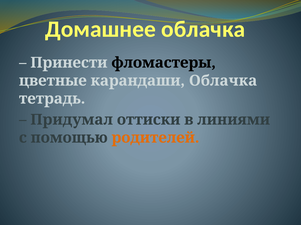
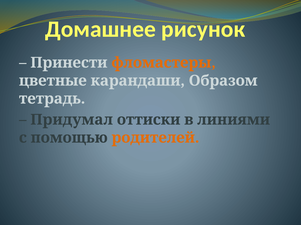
Домашнее облачка: облачка -> рисунок (203, 29)
фломастеры colour: black -> orange (164, 63)
карандаши Облачка: Облачка -> Образом (223, 81)
